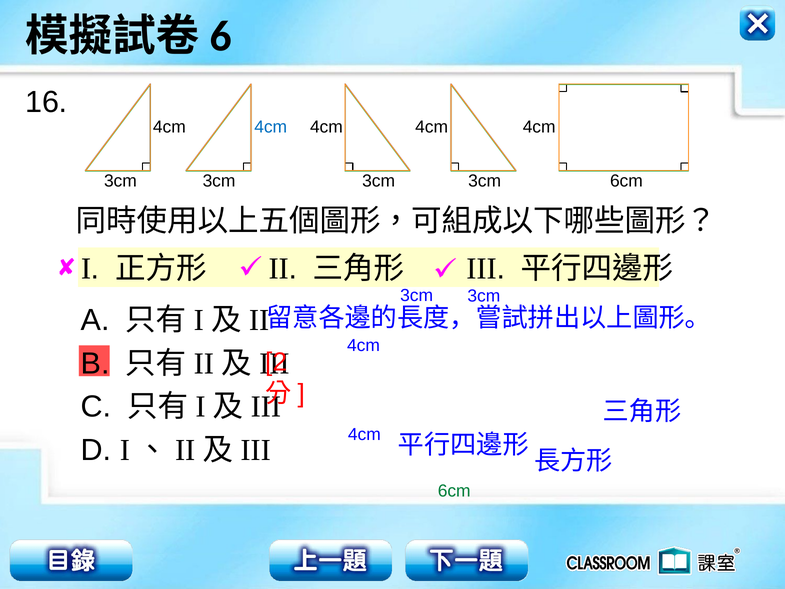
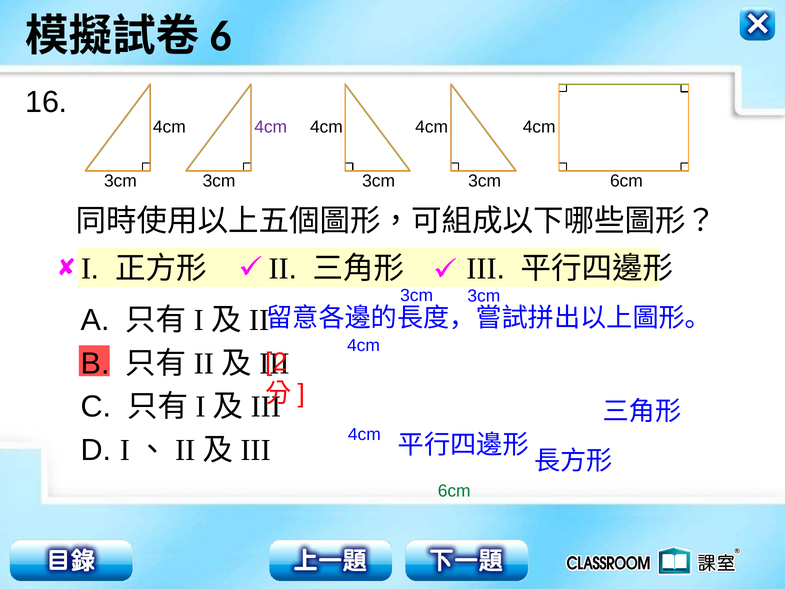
4cm colour: blue -> purple (271, 127)
